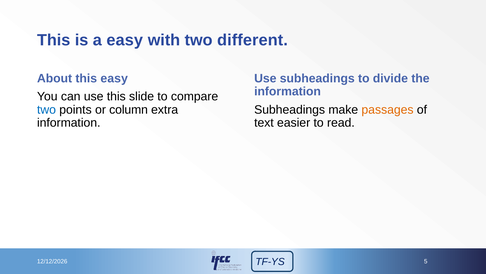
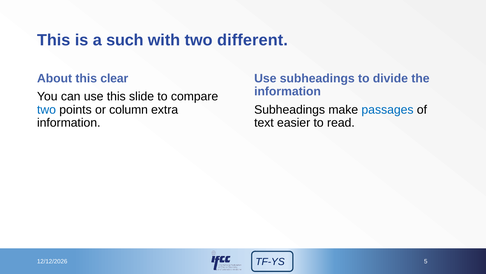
a easy: easy -> such (125, 40)
this easy: easy -> clear (114, 78)
passages colour: orange -> blue (388, 109)
